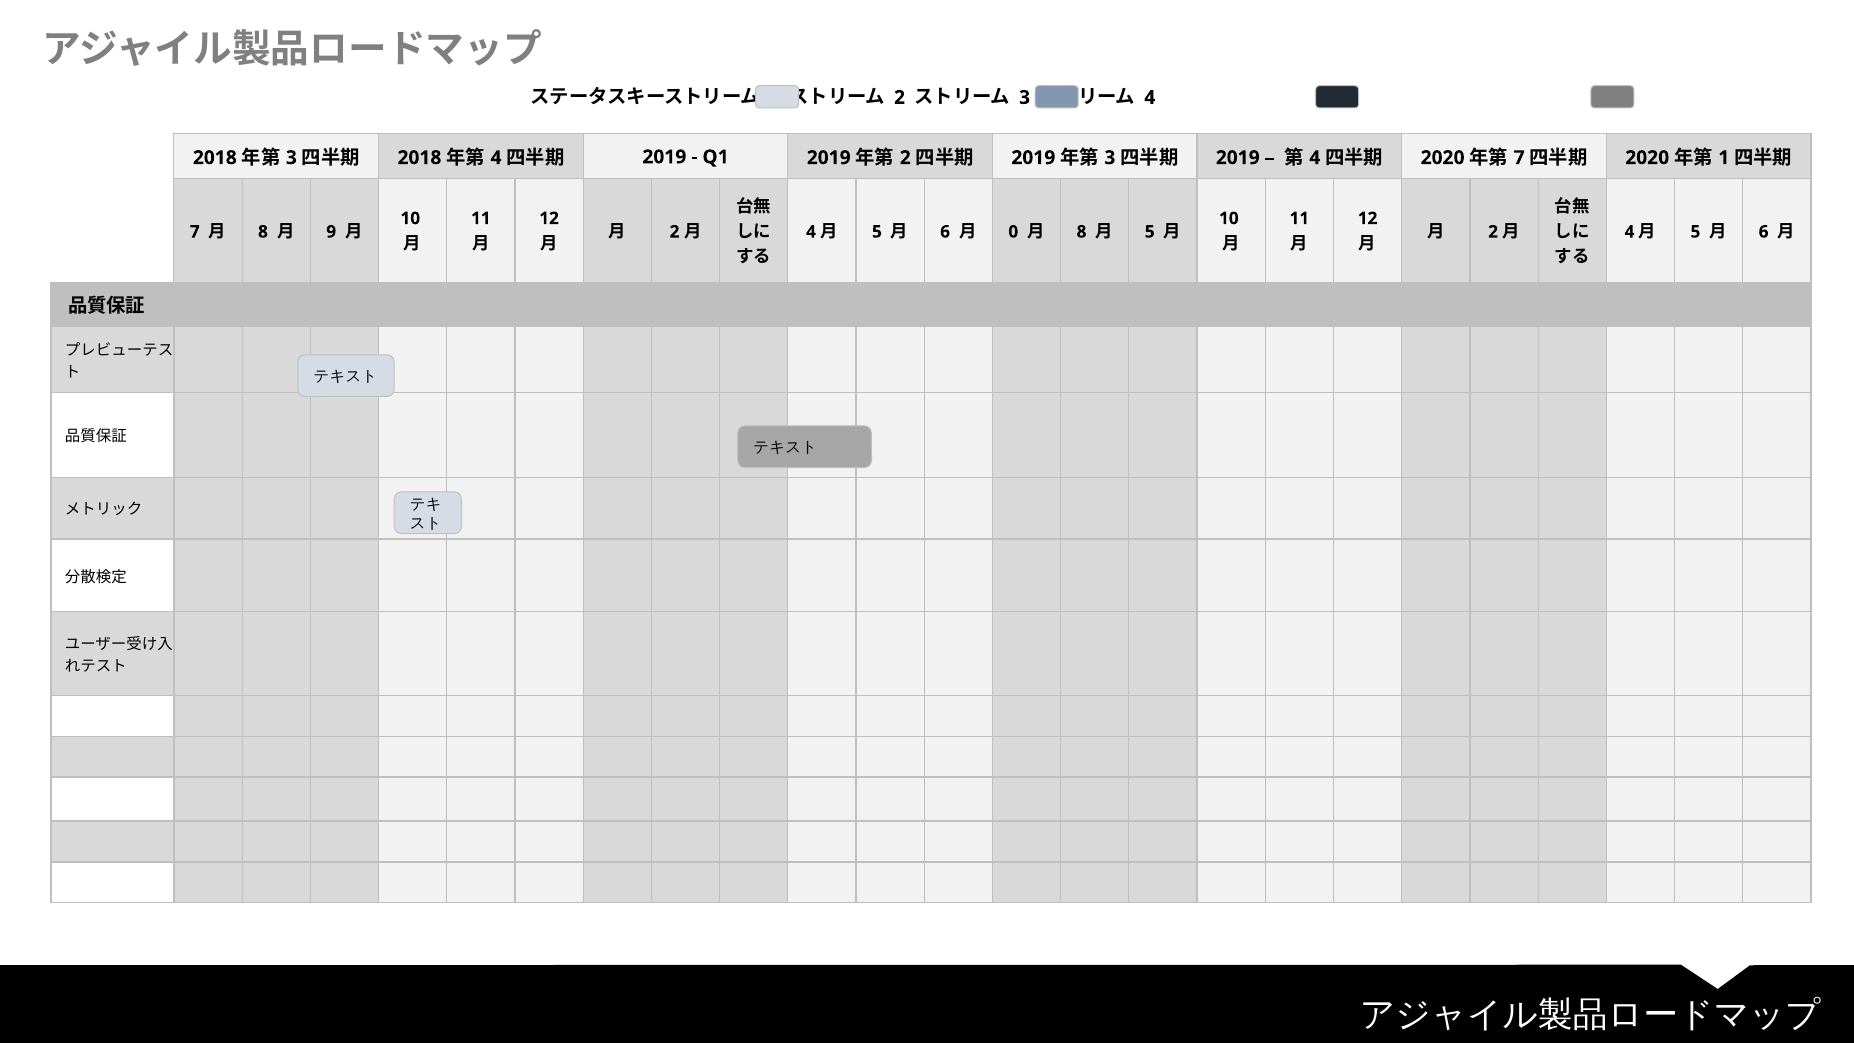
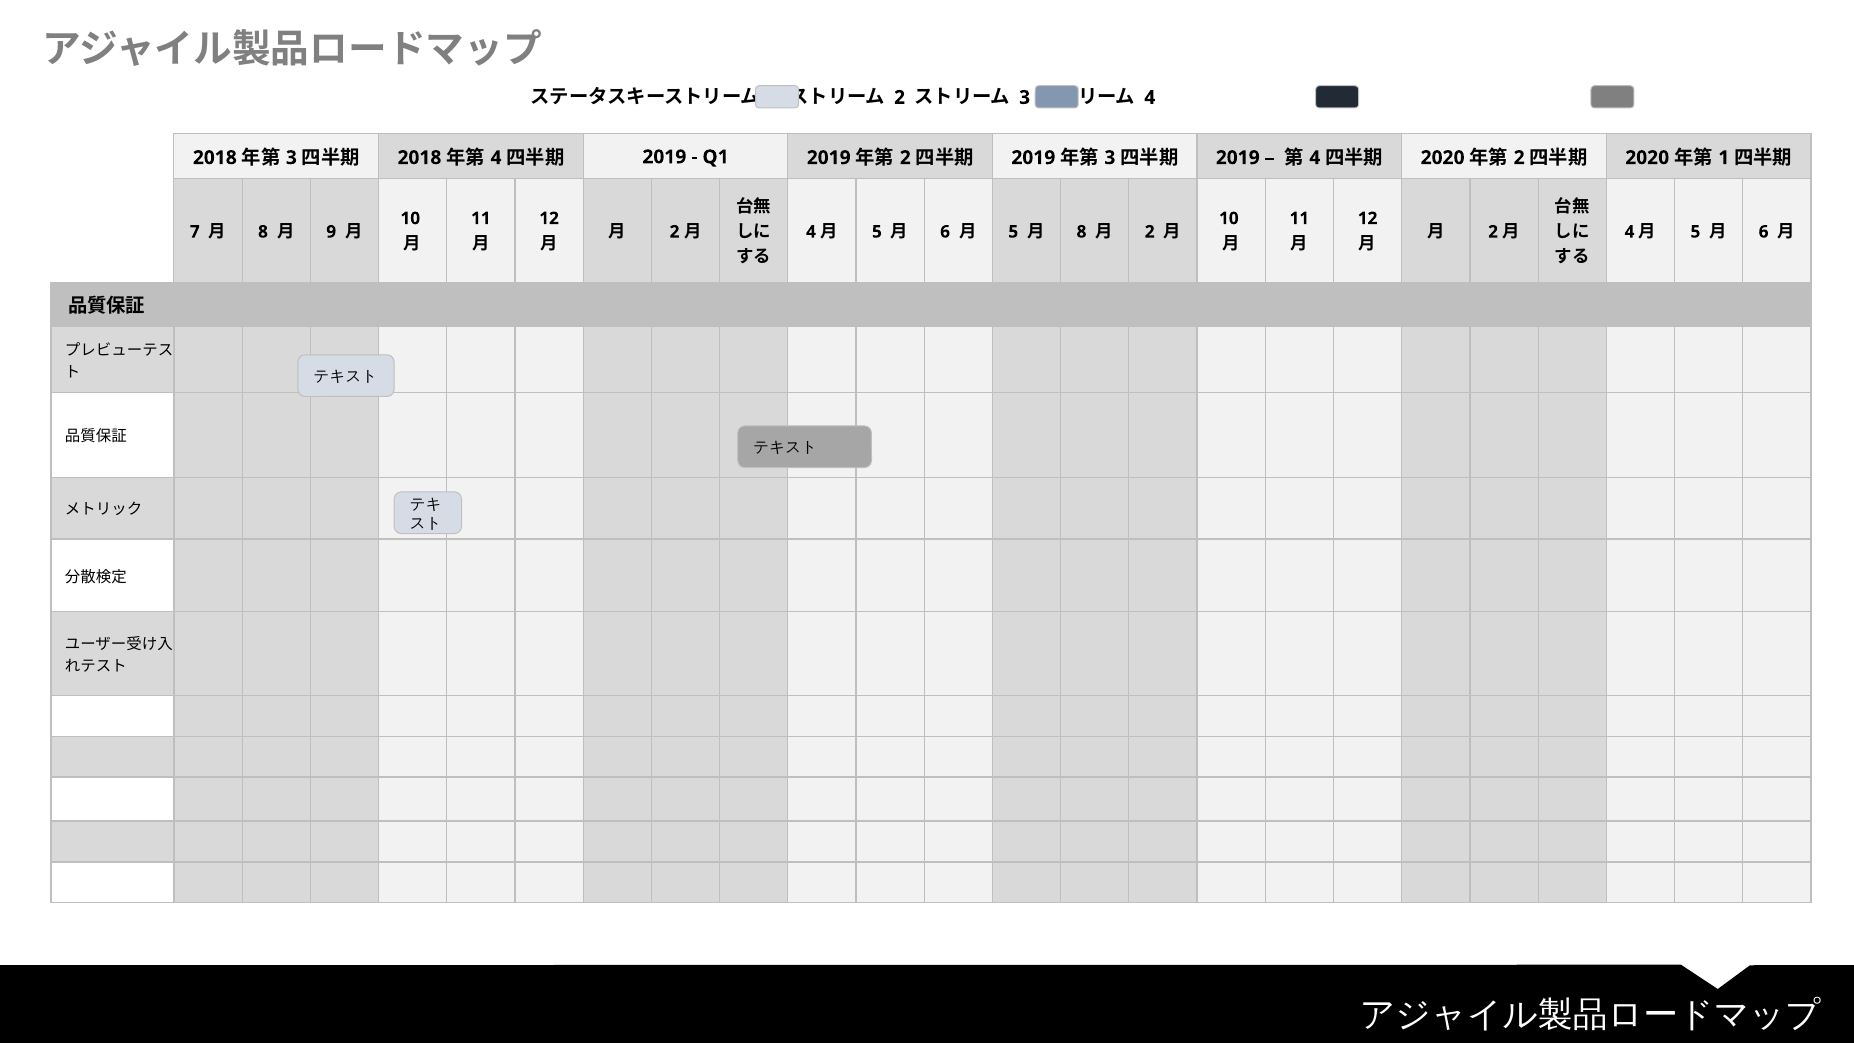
7: 7 -> 2 (1519, 158)
0: 0 -> 5 (1013, 232)
5: 5 -> 2 (1150, 232)
